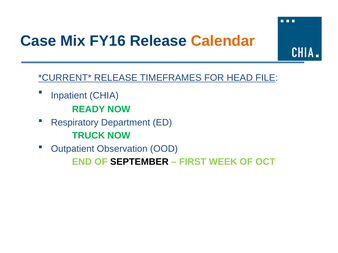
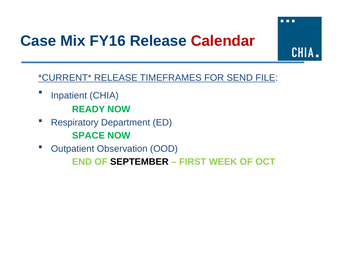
Calendar colour: orange -> red (223, 41)
HEAD: HEAD -> SEND (240, 78)
TRUCK: TRUCK -> SPACE (88, 136)
